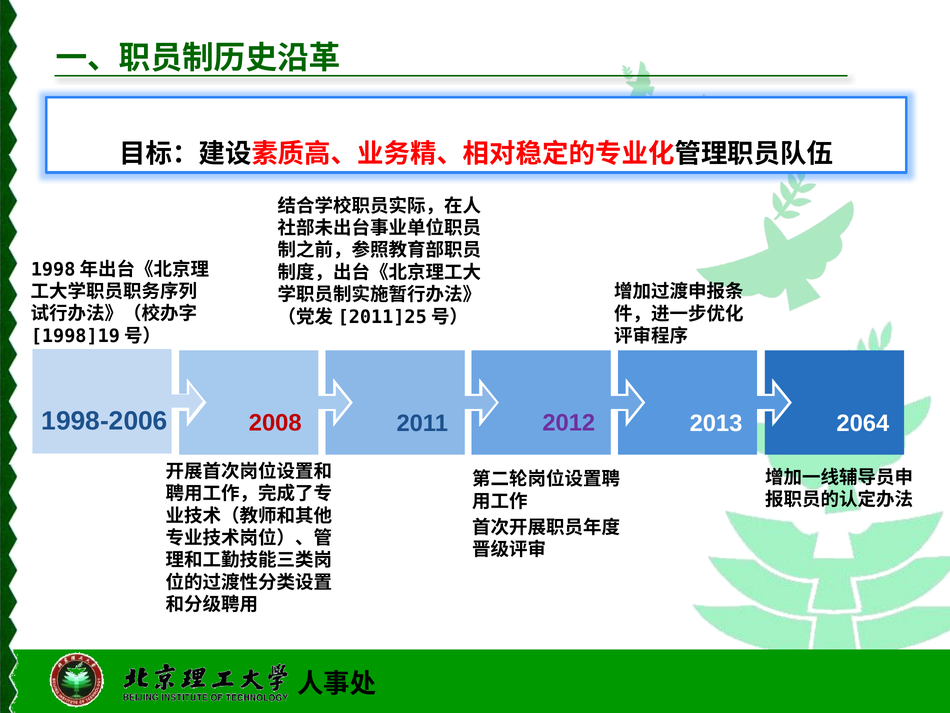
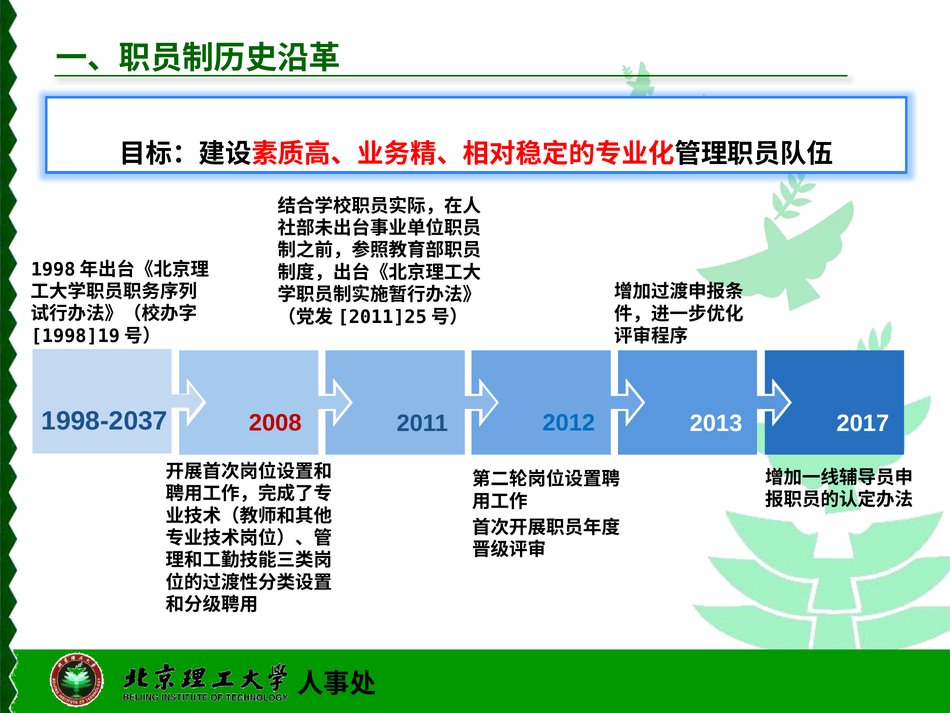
1998-2006: 1998-2006 -> 1998-2037 (104, 421)
2012 colour: purple -> blue (569, 423)
2064: 2064 -> 2017 (863, 423)
